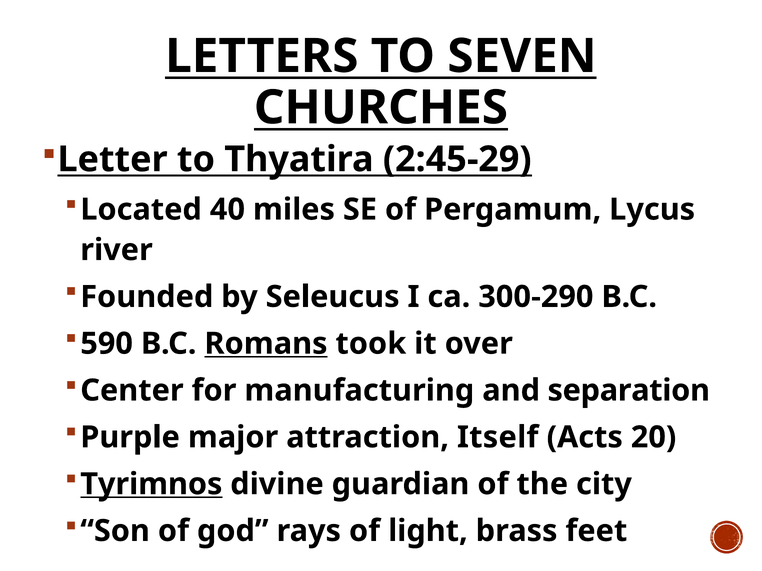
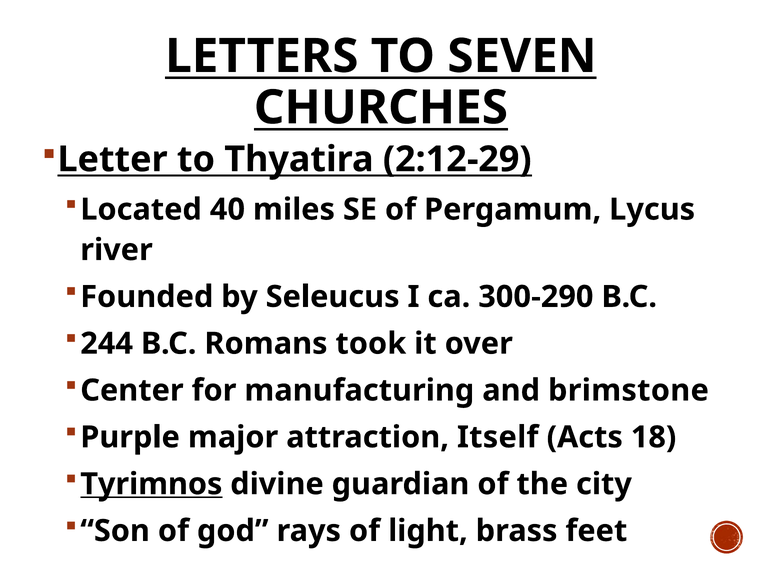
2:45-29: 2:45-29 -> 2:12-29 (457, 159)
590: 590 -> 244 (107, 344)
Romans underline: present -> none (266, 344)
separation: separation -> brimstone (628, 391)
20: 20 -> 18 (654, 438)
